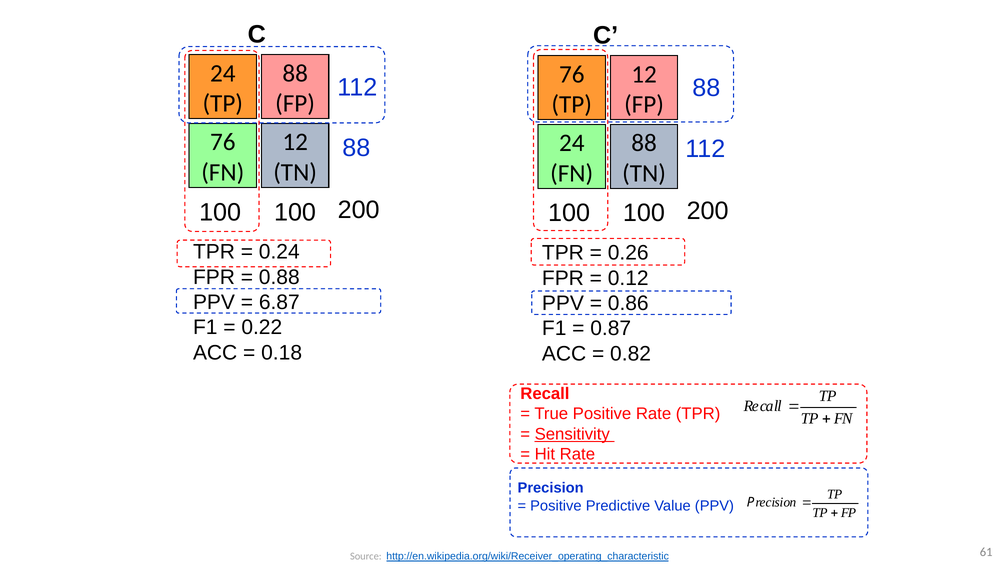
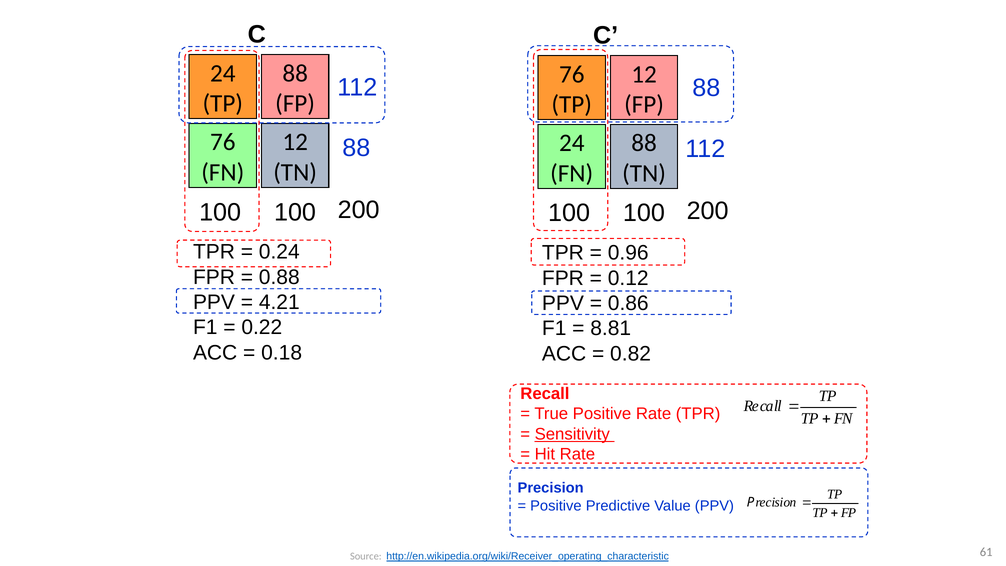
0.26: 0.26 -> 0.96 (628, 253)
6.87: 6.87 -> 4.21 (279, 302)
0.87: 0.87 -> 8.81 (611, 328)
